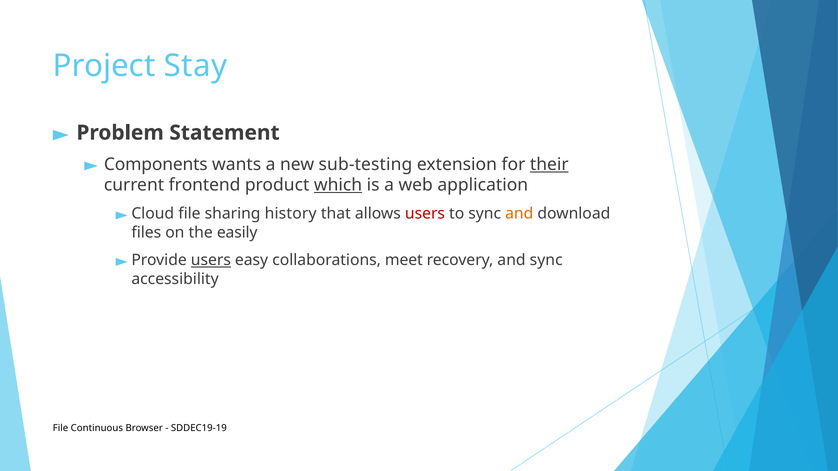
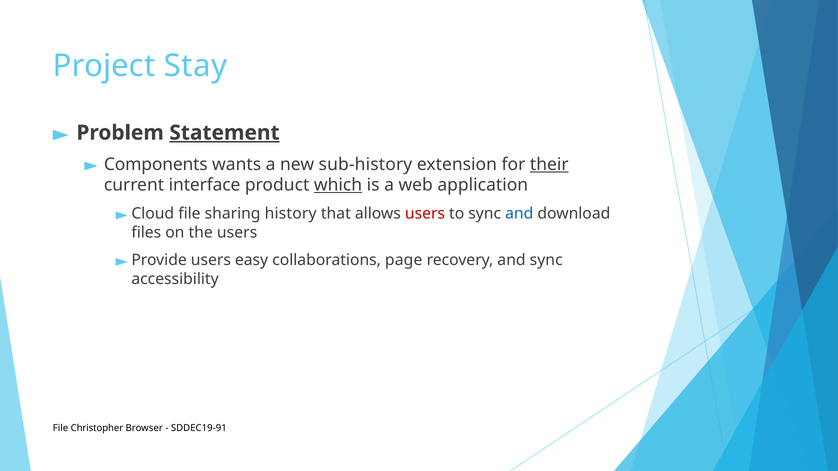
Statement underline: none -> present (224, 133)
sub-testing: sub-testing -> sub-history (365, 164)
frontend: frontend -> interface (205, 185)
and colour: orange -> blue (519, 214)
the easily: easily -> users (237, 233)
users underline: present -> none (211, 260)
meet: meet -> page (404, 260)
Continuous: Continuous -> Christopher (97, 428)
SDDEC19-19: SDDEC19-19 -> SDDEC19-91 (199, 428)
